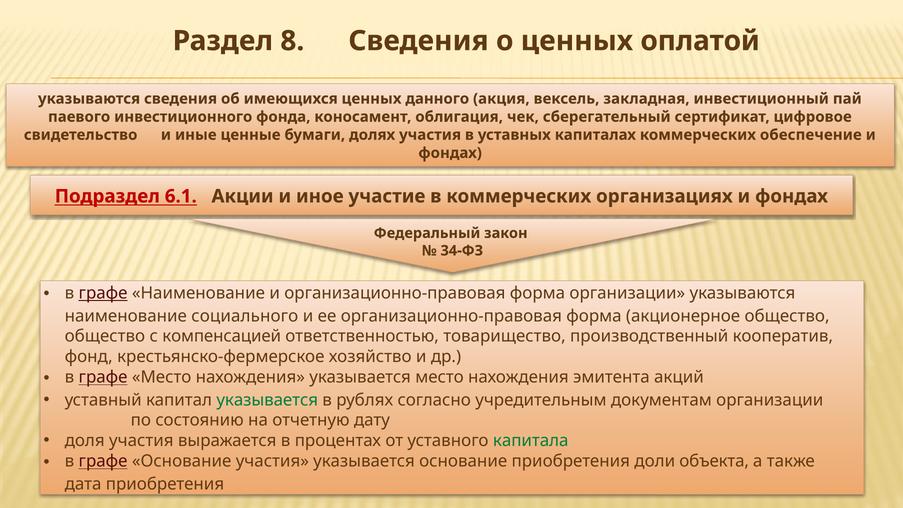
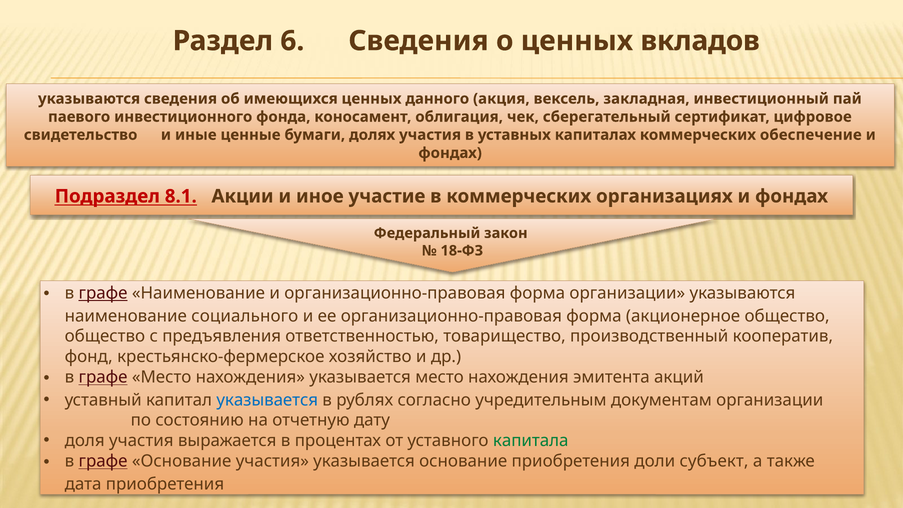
8: 8 -> 6 (292, 41)
оплатой: оплатой -> вкладов (700, 41)
6.1: 6.1 -> 8.1 (181, 196)
34-ФЗ: 34-ФЗ -> 18-ФЗ (462, 251)
компенсацией: компенсацией -> предъявления (222, 336)
указывается colour: green -> blue (267, 400)
объекта: объекта -> субъект (714, 461)
